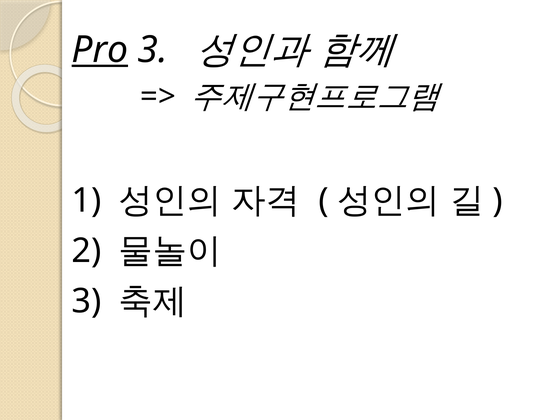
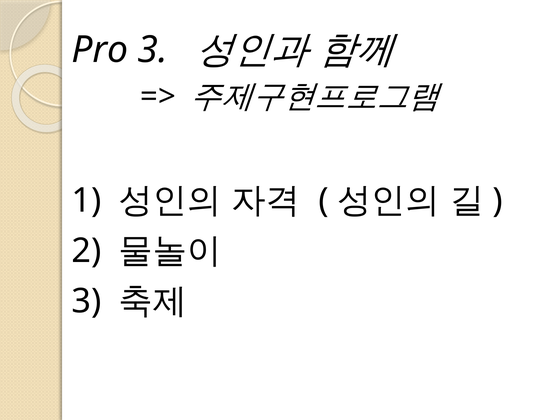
Pro underline: present -> none (100, 50)
